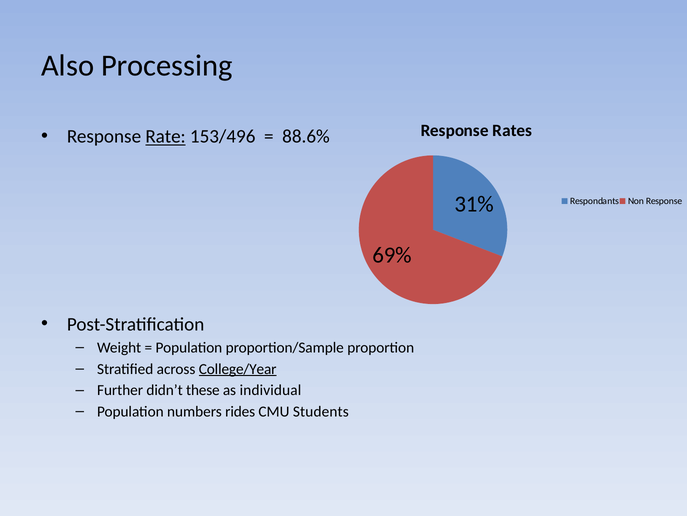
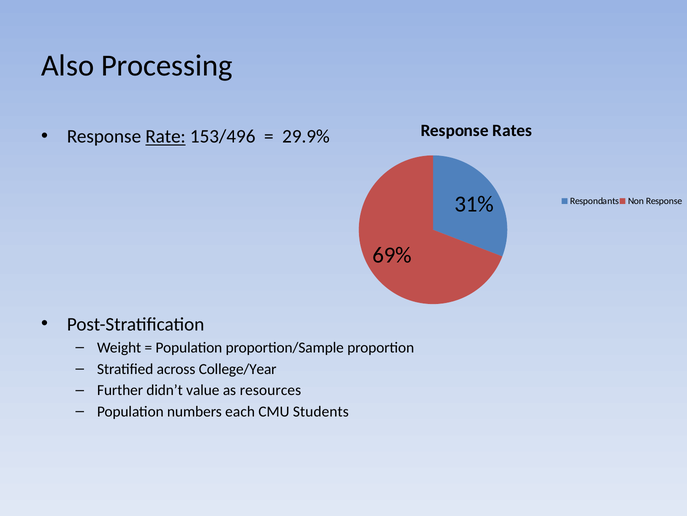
88.6%: 88.6% -> 29.9% (306, 136)
College/Year underline: present -> none (238, 368)
these: these -> value (203, 390)
individual: individual -> resources (270, 390)
rides: rides -> each (240, 411)
